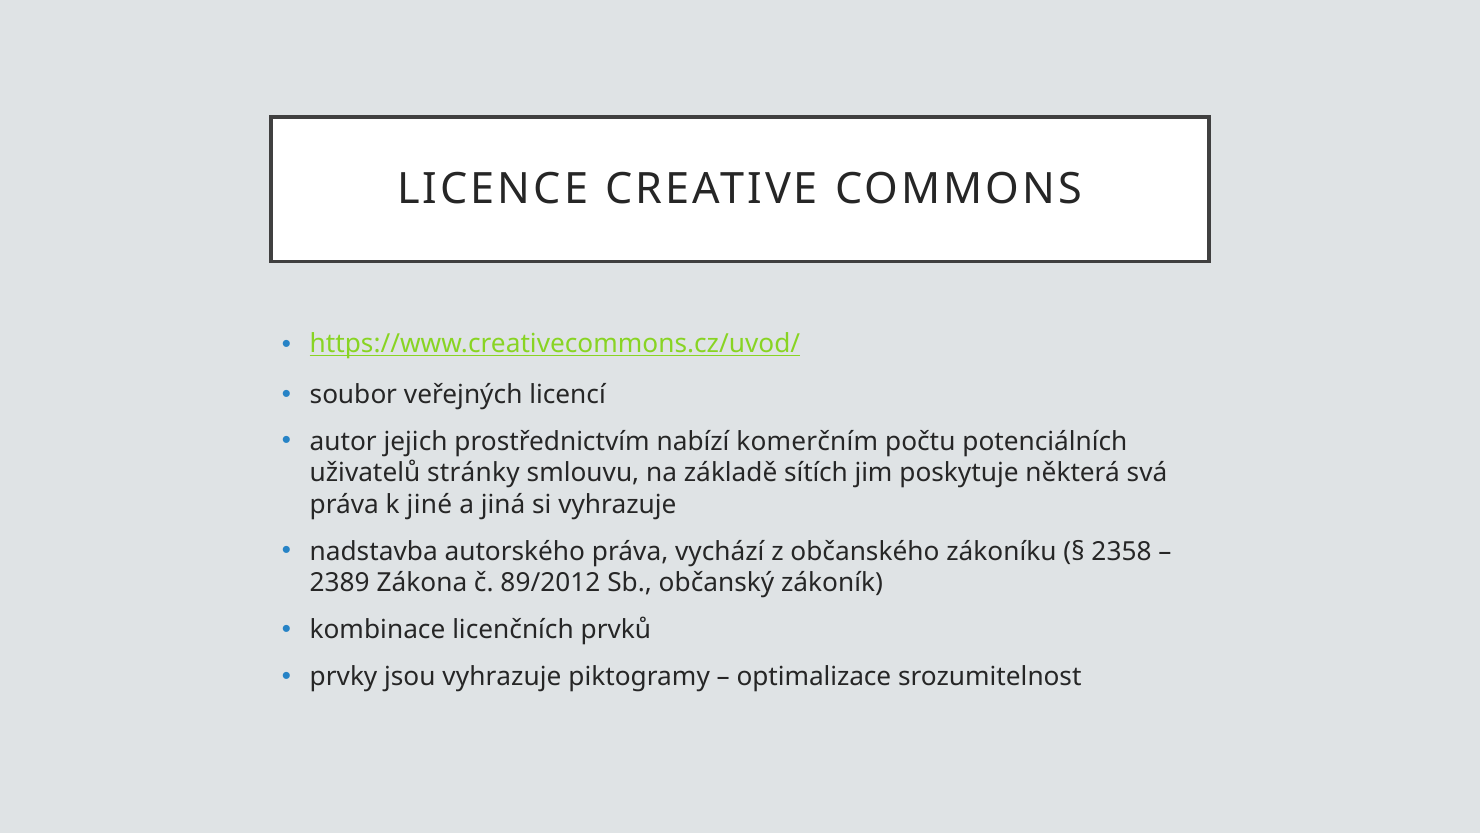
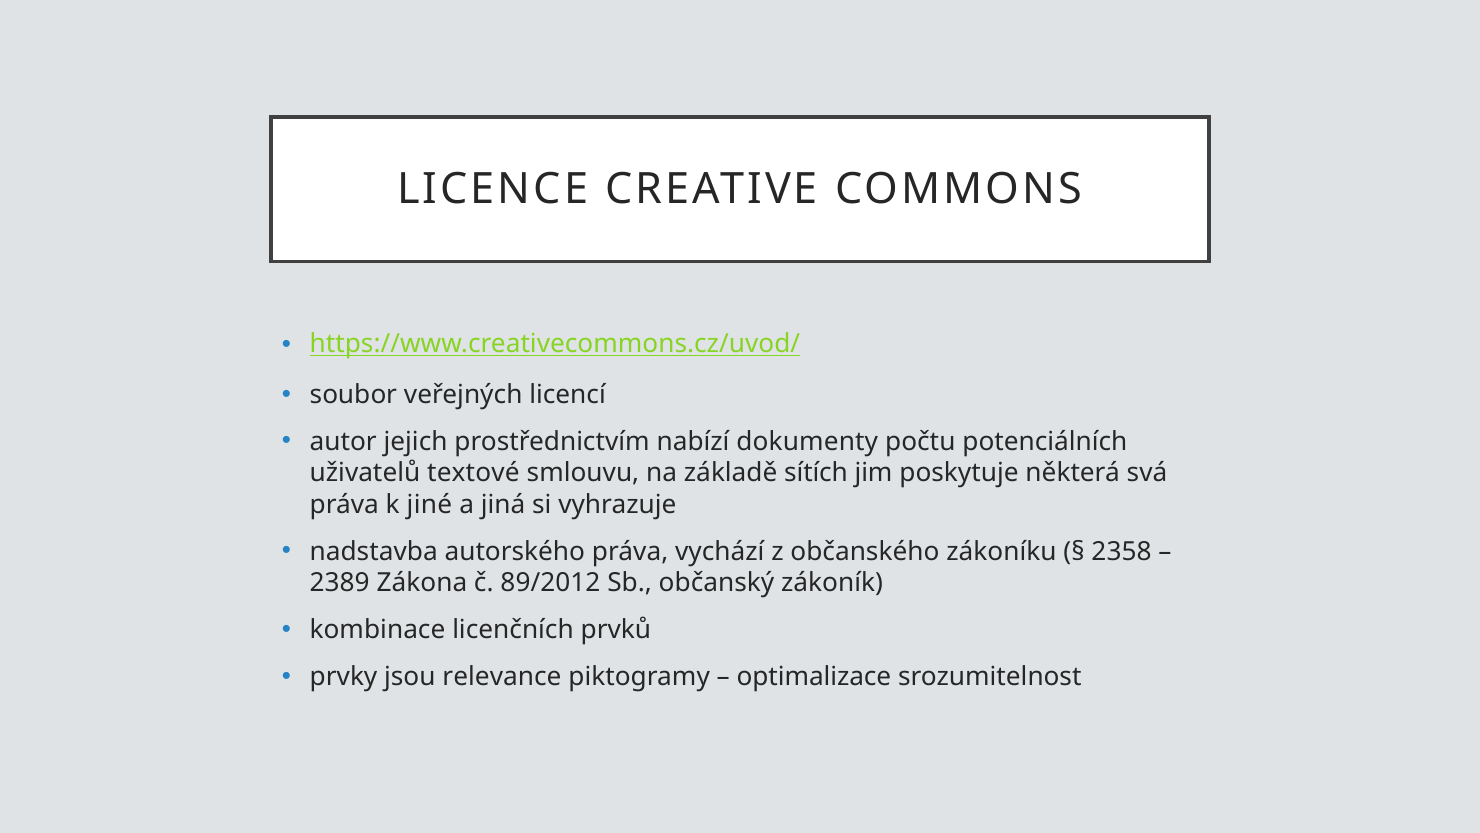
komerčním: komerčním -> dokumenty (807, 442)
stránky: stránky -> textové (473, 473)
jsou vyhrazuje: vyhrazuje -> relevance (502, 677)
